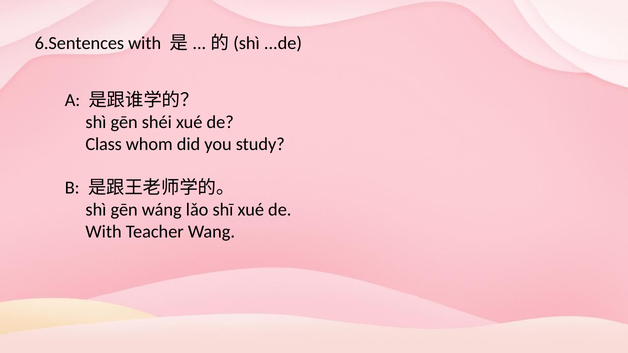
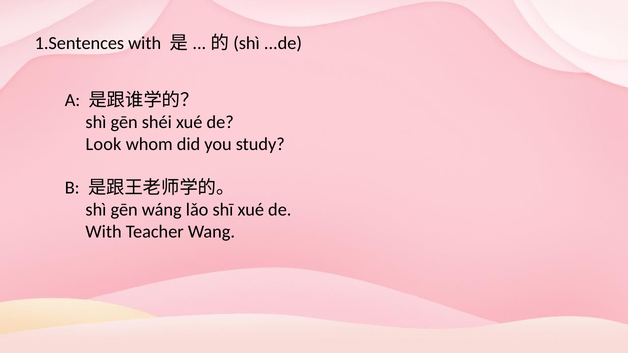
6.Sentences: 6.Sentences -> 1.Sentences (79, 43)
Class: Class -> Look (103, 144)
